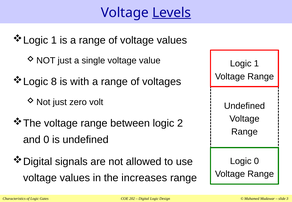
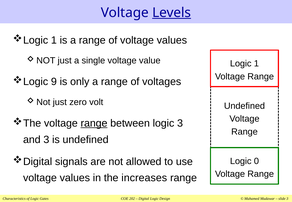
8: 8 -> 9 (54, 82)
with: with -> only (80, 82)
range underline: none -> present (94, 123)
logic 2: 2 -> 3 (180, 123)
and 0: 0 -> 3 (46, 140)
